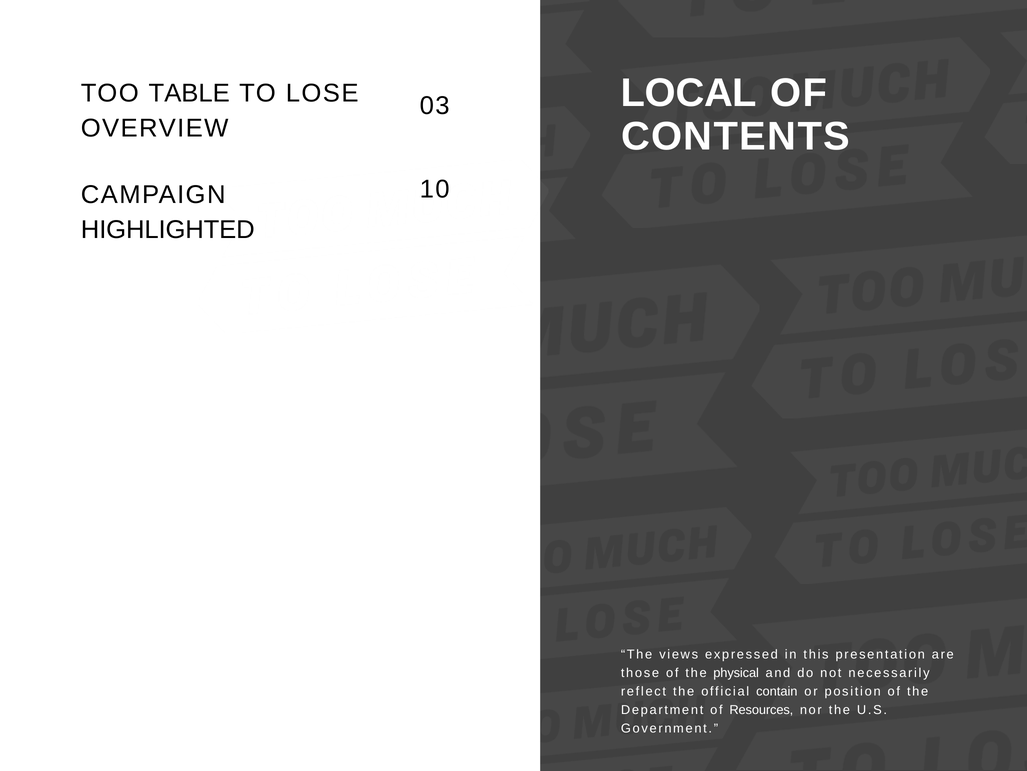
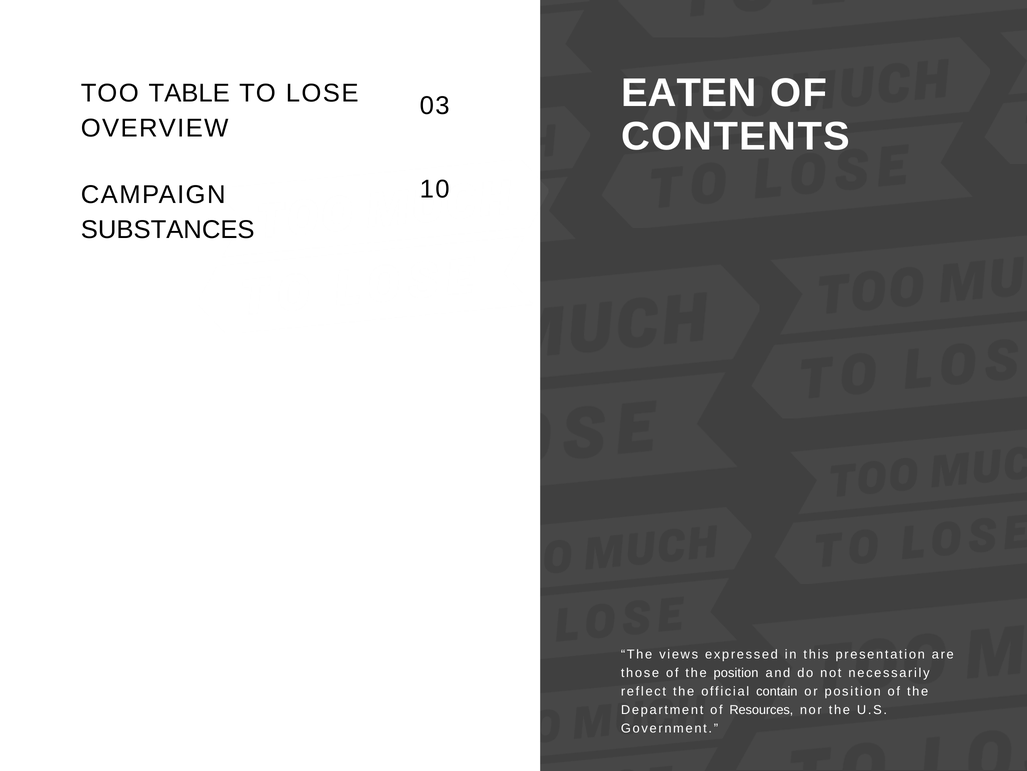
LOCAL: LOCAL -> EATEN (689, 93)
HIGHLIGHTED: HIGHLIGHTED -> SUBSTANCES (168, 229)
the physical: physical -> position (736, 672)
